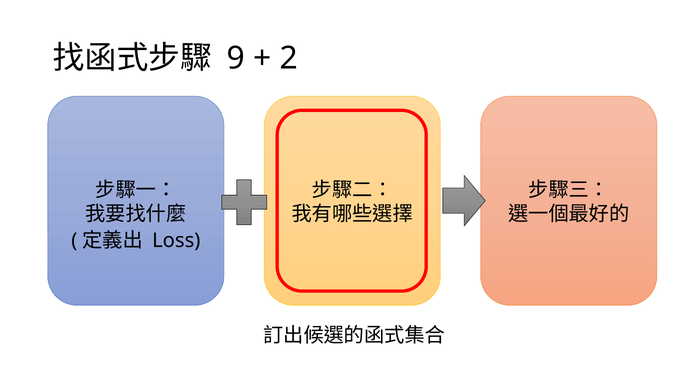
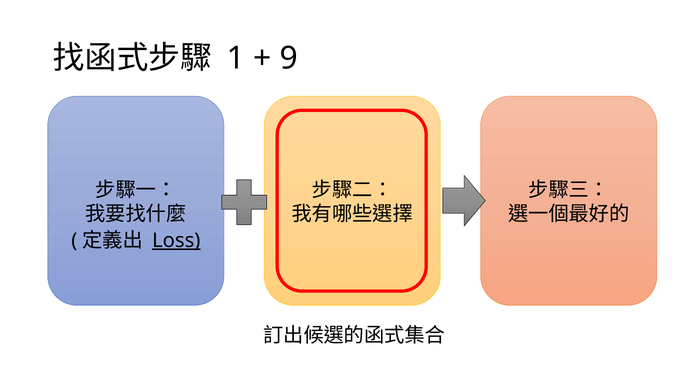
9: 9 -> 1 (236, 58)
2: 2 -> 9 (289, 58)
Loss underline: none -> present (176, 241)
